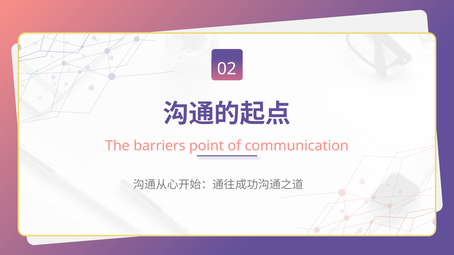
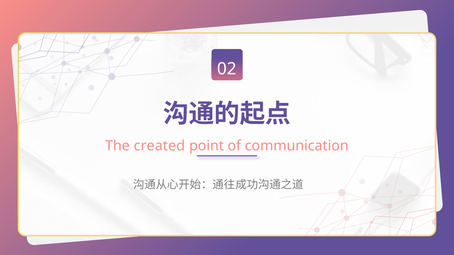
barriers: barriers -> created (159, 146)
